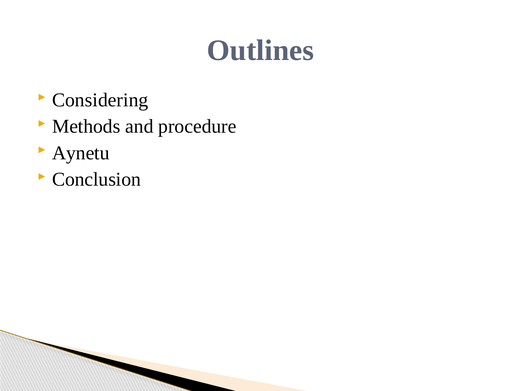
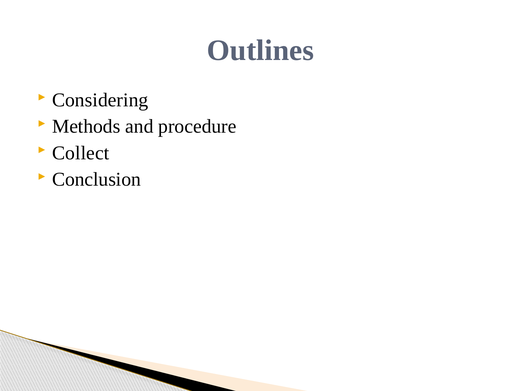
Aynetu: Aynetu -> Collect (81, 153)
